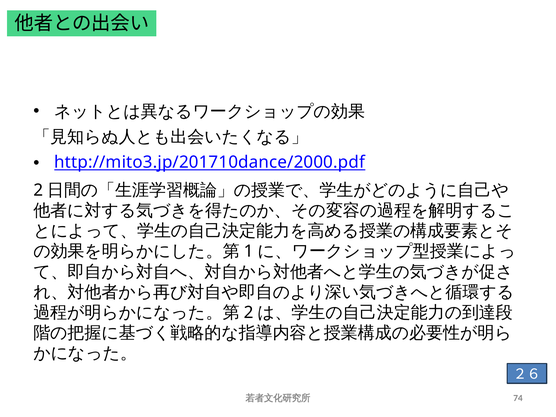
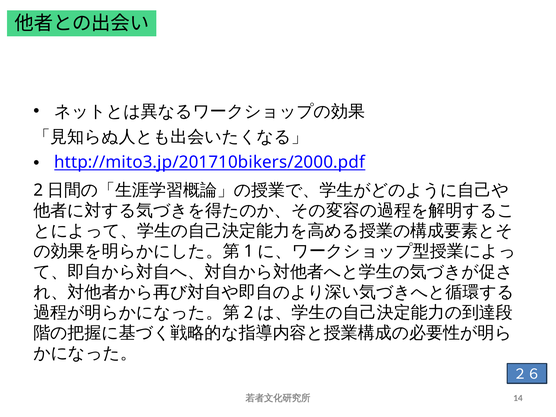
http://mito3.jp/201710dance/2000.pdf: http://mito3.jp/201710dance/2000.pdf -> http://mito3.jp/201710bikers/2000.pdf (210, 162)
74: 74 -> 14 (518, 398)
